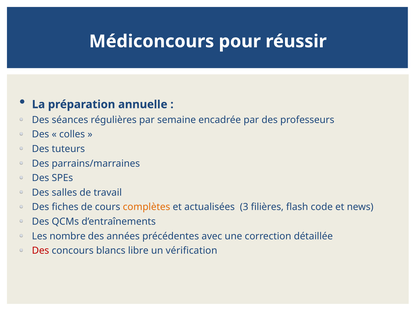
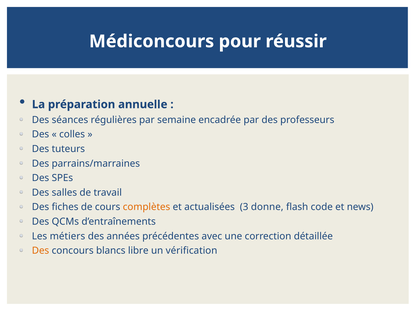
filières: filières -> donne (267, 207)
nombre: nombre -> métiers (67, 236)
Des colour: red -> orange (41, 251)
